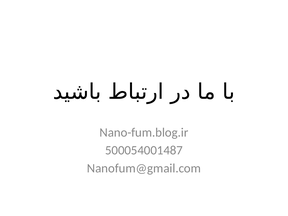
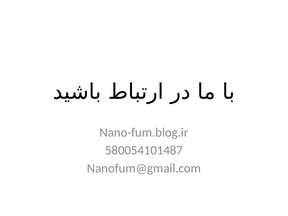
500054001487: 500054001487 -> 580054101487 (144, 150)
